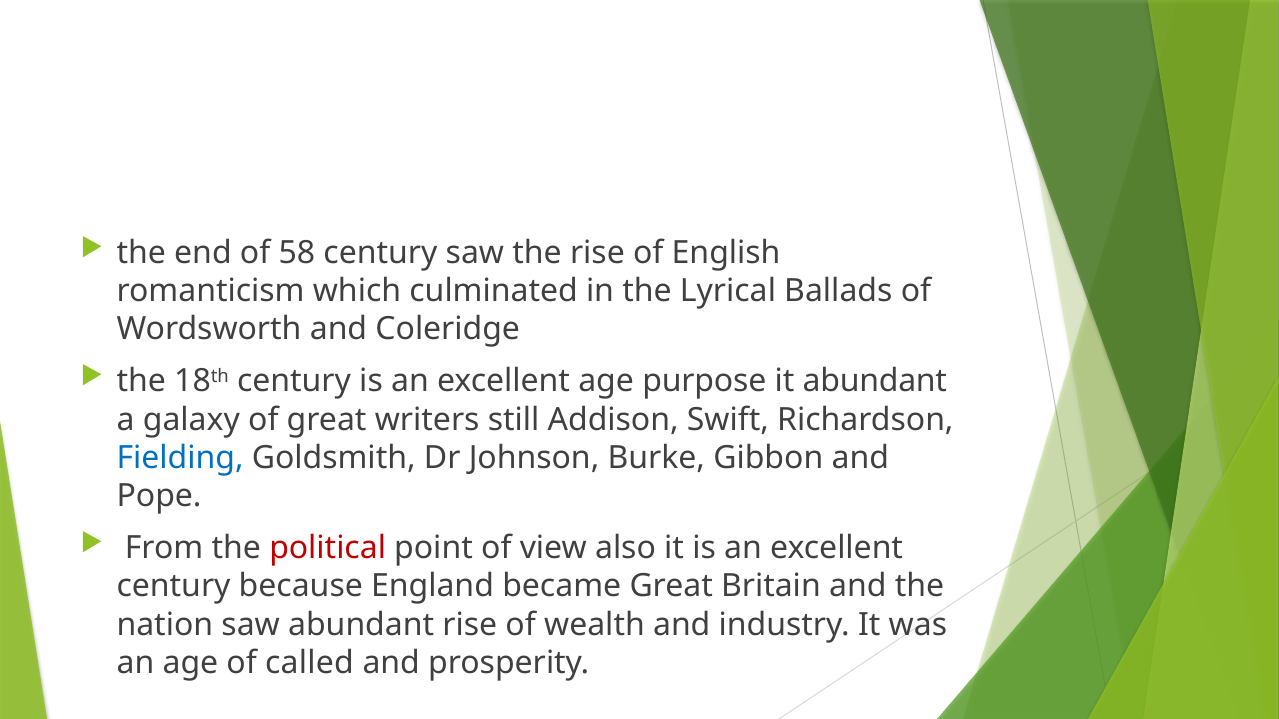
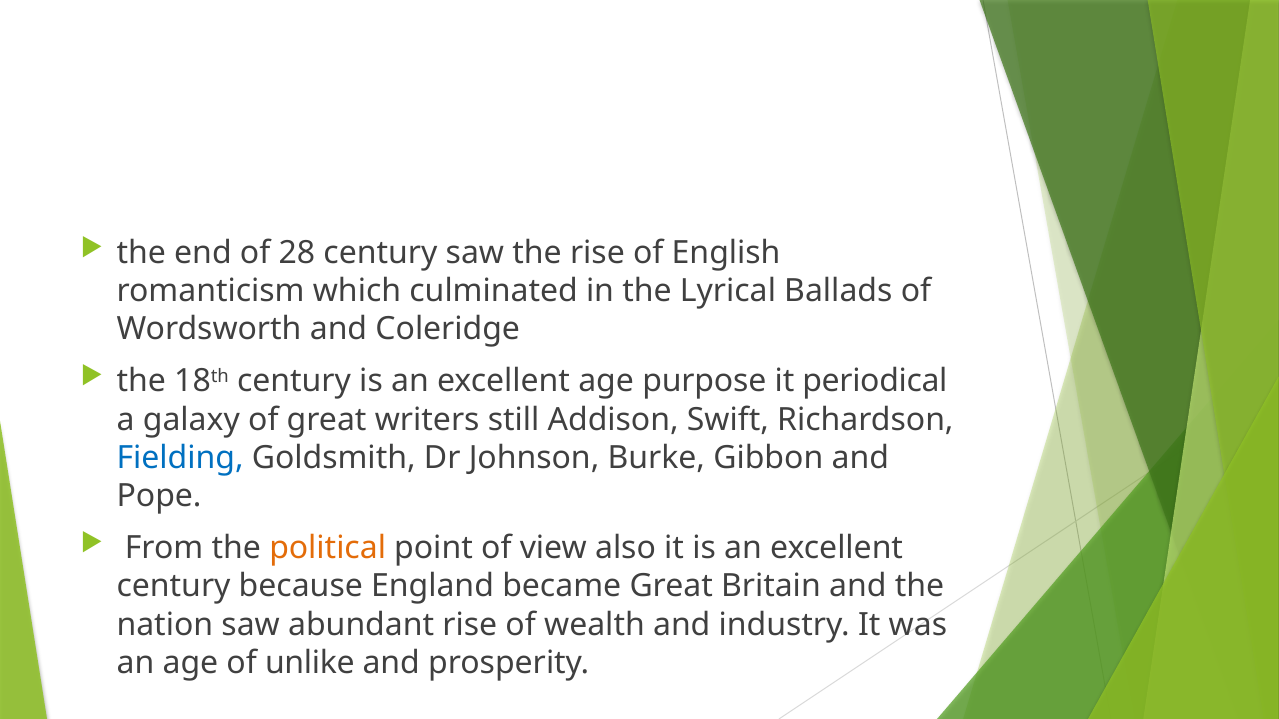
58: 58 -> 28 (297, 253)
it abundant: abundant -> periodical (875, 381)
political colour: red -> orange (328, 548)
called: called -> unlike (310, 663)
